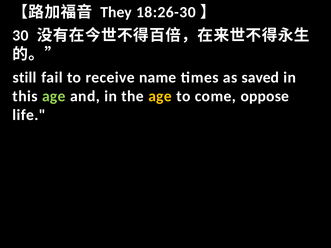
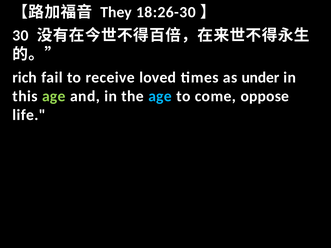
still: still -> rich (25, 78)
name: name -> loved (158, 78)
saved: saved -> under (260, 78)
age colour: yellow -> light blue (160, 96)
